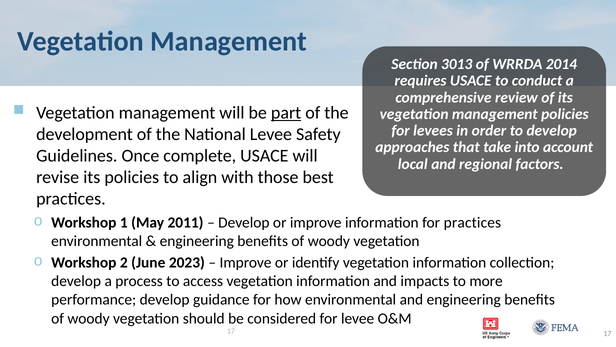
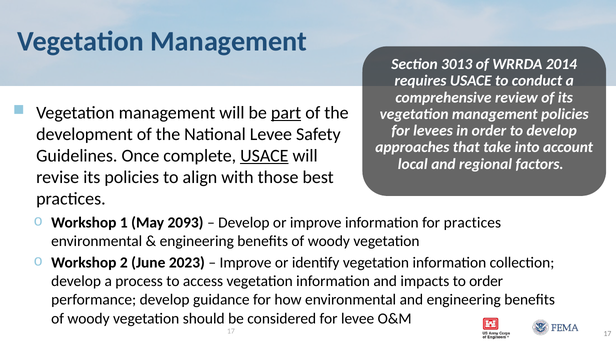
USACE underline: none -> present (264, 156)
2011: 2011 -> 2093 (186, 222)
to more: more -> order (486, 281)
